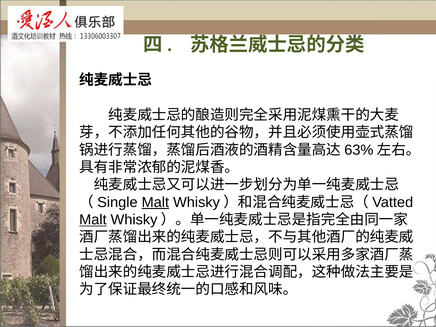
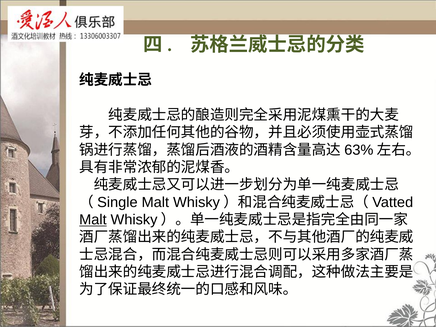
Malt underline: present -> none (155, 202)
